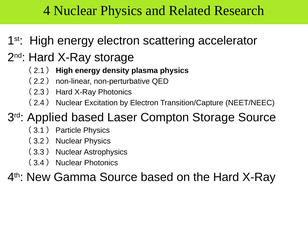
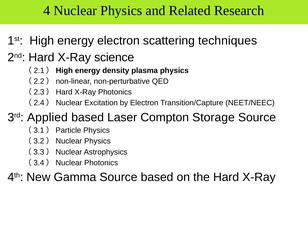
accelerator: accelerator -> techniques (228, 41)
X-Ray storage: storage -> science (114, 57)
